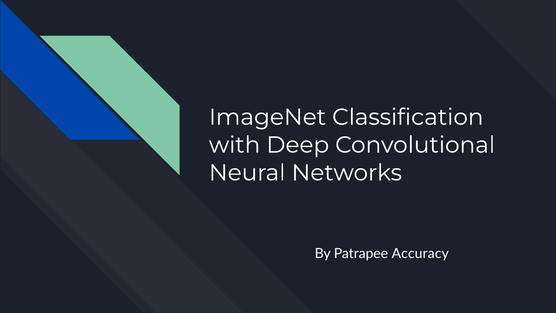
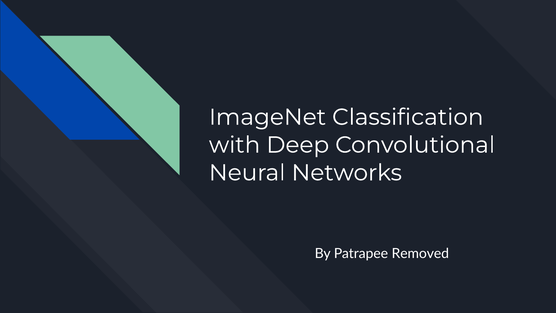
Accuracy: Accuracy -> Removed (420, 254)
